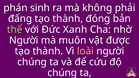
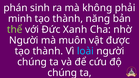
đấng: đấng -> minh (20, 19)
đóng: đóng -> năng (98, 19)
loài colour: pink -> light blue (85, 51)
